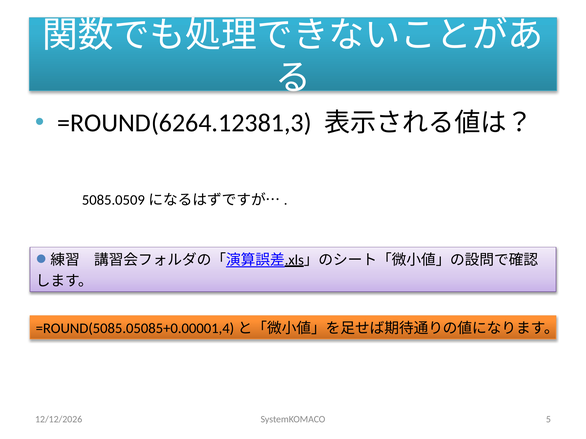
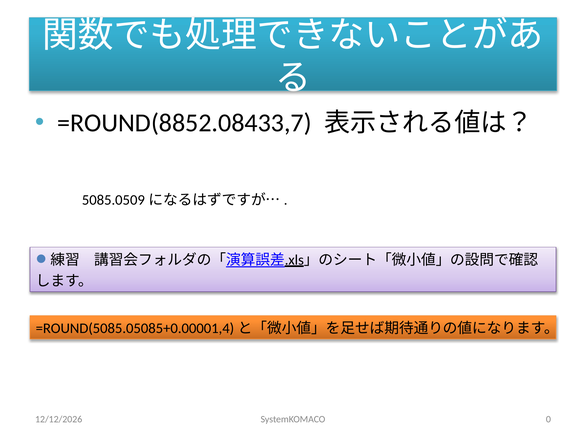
=ROUND(6264.12381,3: =ROUND(6264.12381,3 -> =ROUND(8852.08433,7 (184, 123)
5: 5 -> 0 (548, 420)
